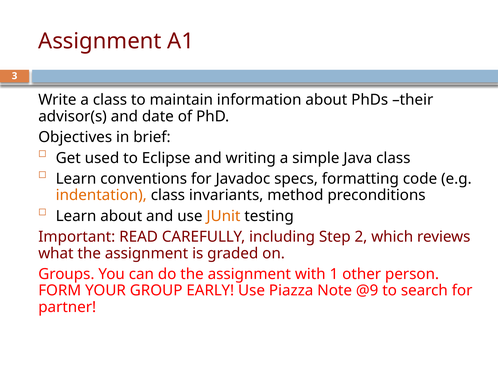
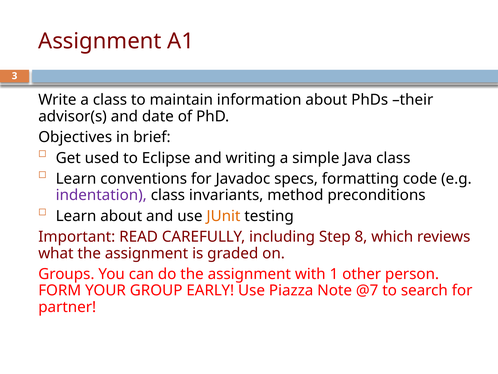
indentation colour: orange -> purple (101, 195)
2: 2 -> 8 (361, 237)
@9: @9 -> @7 (367, 290)
